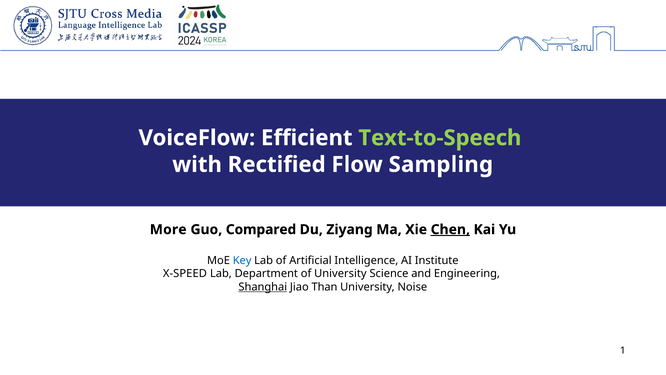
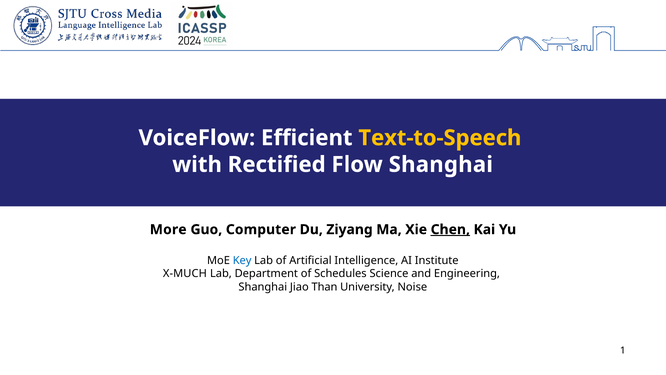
Text-to-Speech colour: light green -> yellow (440, 138)
Flow Sampling: Sampling -> Shanghai (441, 164)
Compared: Compared -> Computer (261, 229)
X-SPEED: X-SPEED -> X-MUCH (185, 273)
of University: University -> Schedules (340, 273)
Shanghai underline: present -> none (263, 287)
